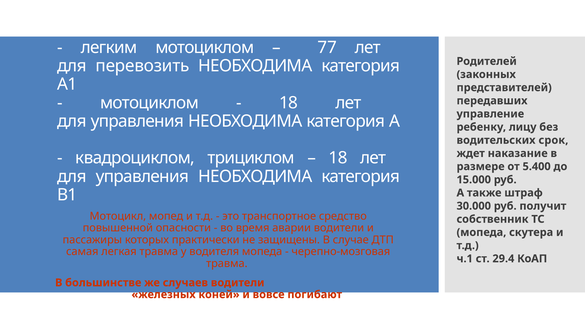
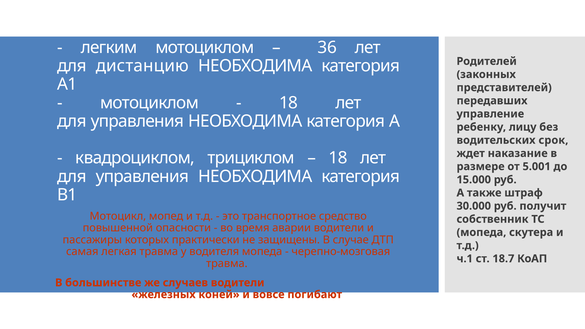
77: 77 -> 36 (327, 47)
перевозить: перевозить -> дистанцию (142, 66)
5.400: 5.400 -> 5.001 (537, 167)
29.4: 29.4 -> 18.7 (503, 259)
